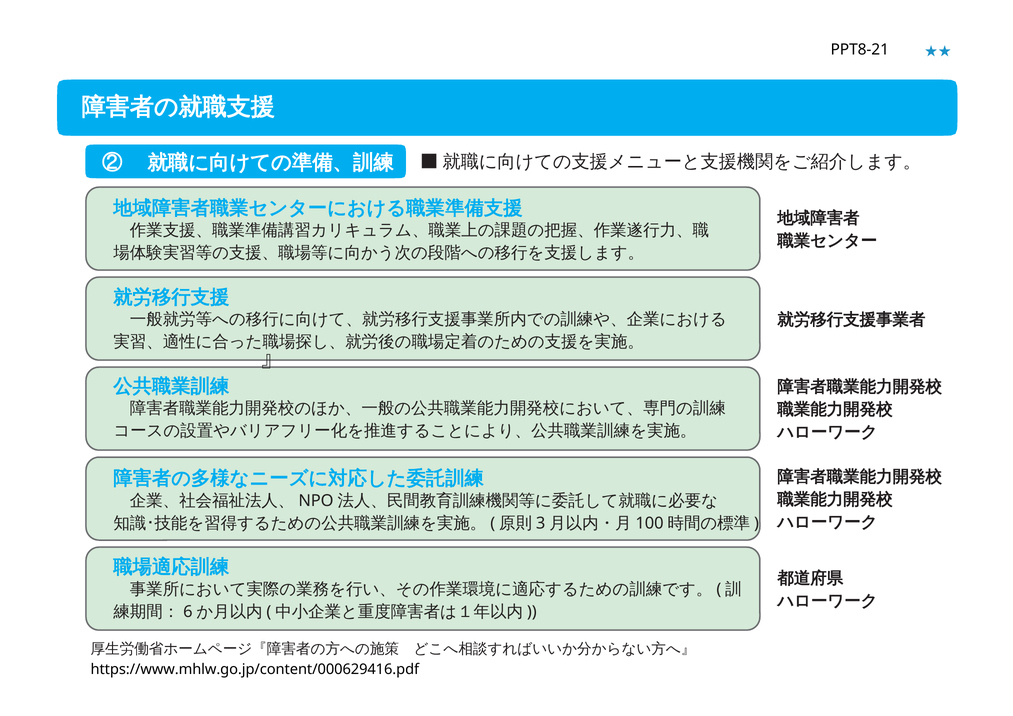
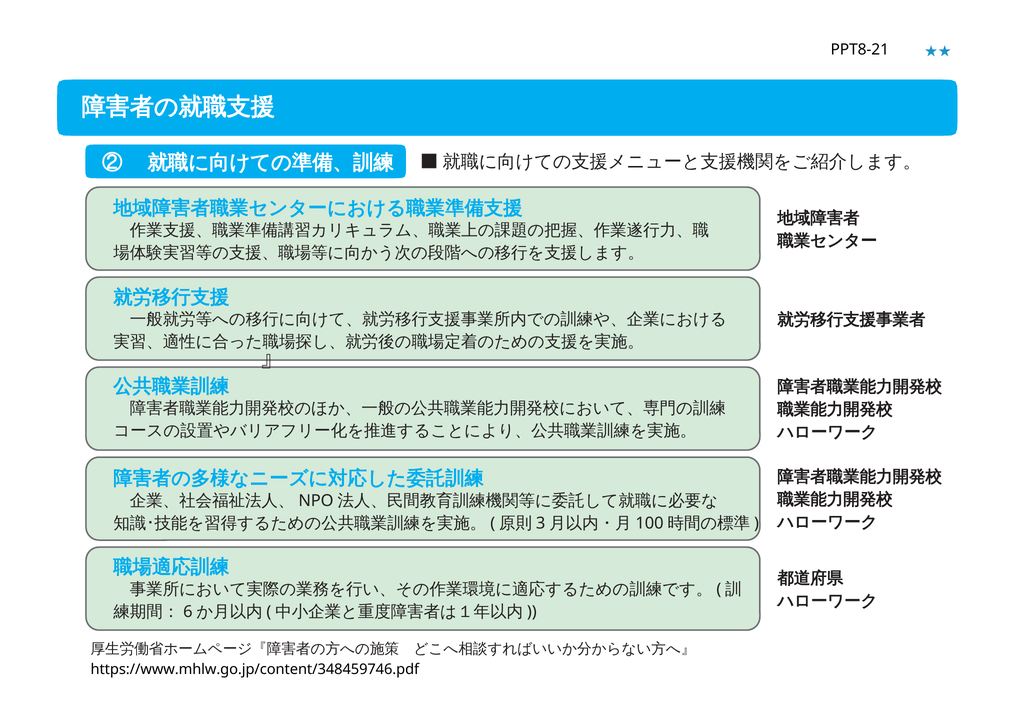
https://www.mhlw.go.jp/content/000629416.pdf: https://www.mhlw.go.jp/content/000629416.pdf -> https://www.mhlw.go.jp/content/348459746.pdf (255, 670)
